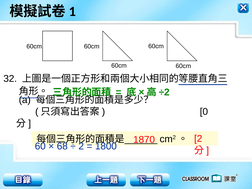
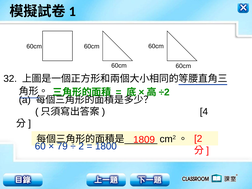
0: 0 -> 4 (204, 112)
1870: 1870 -> 1809 (144, 140)
68: 68 -> 79 (62, 146)
